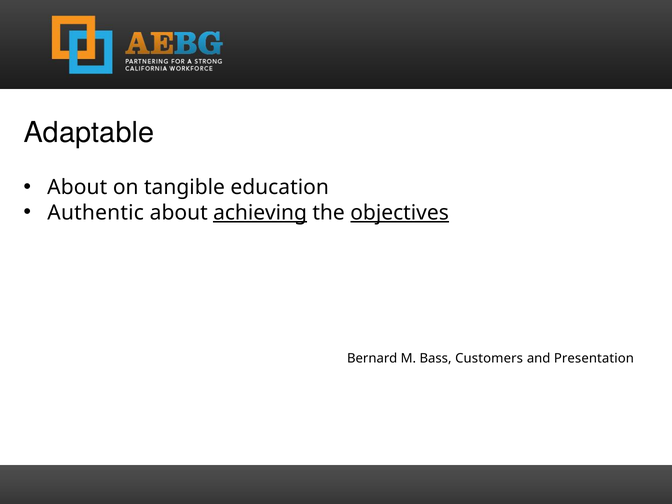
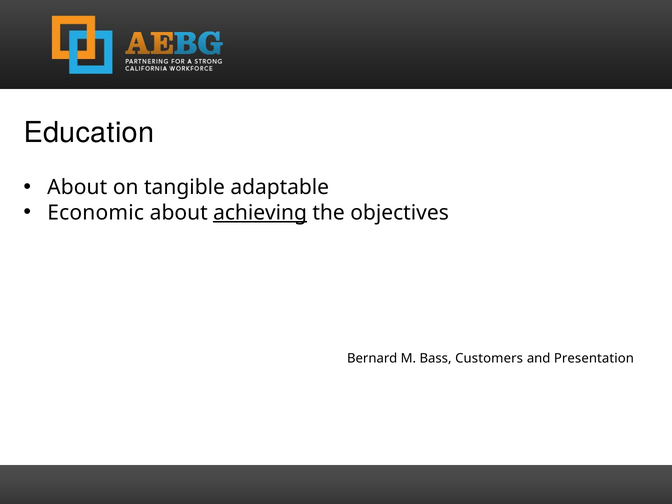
Adaptable: Adaptable -> Education (89, 133)
education: education -> adaptable (280, 187)
Authentic: Authentic -> Economic (96, 213)
objectives underline: present -> none (400, 213)
